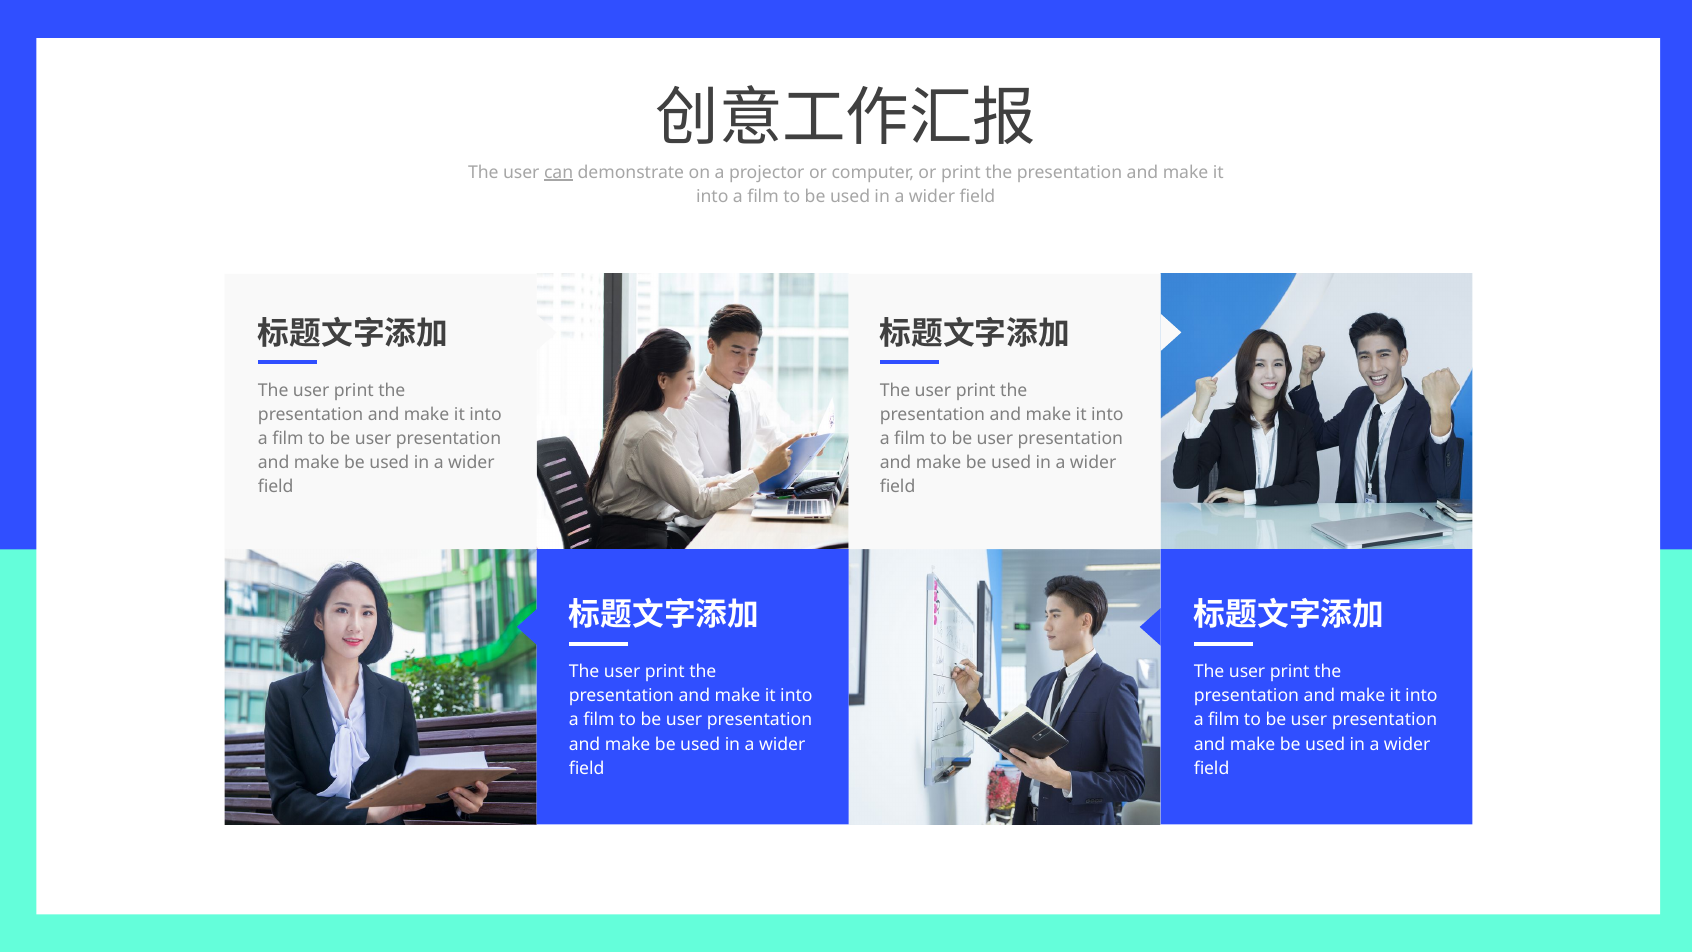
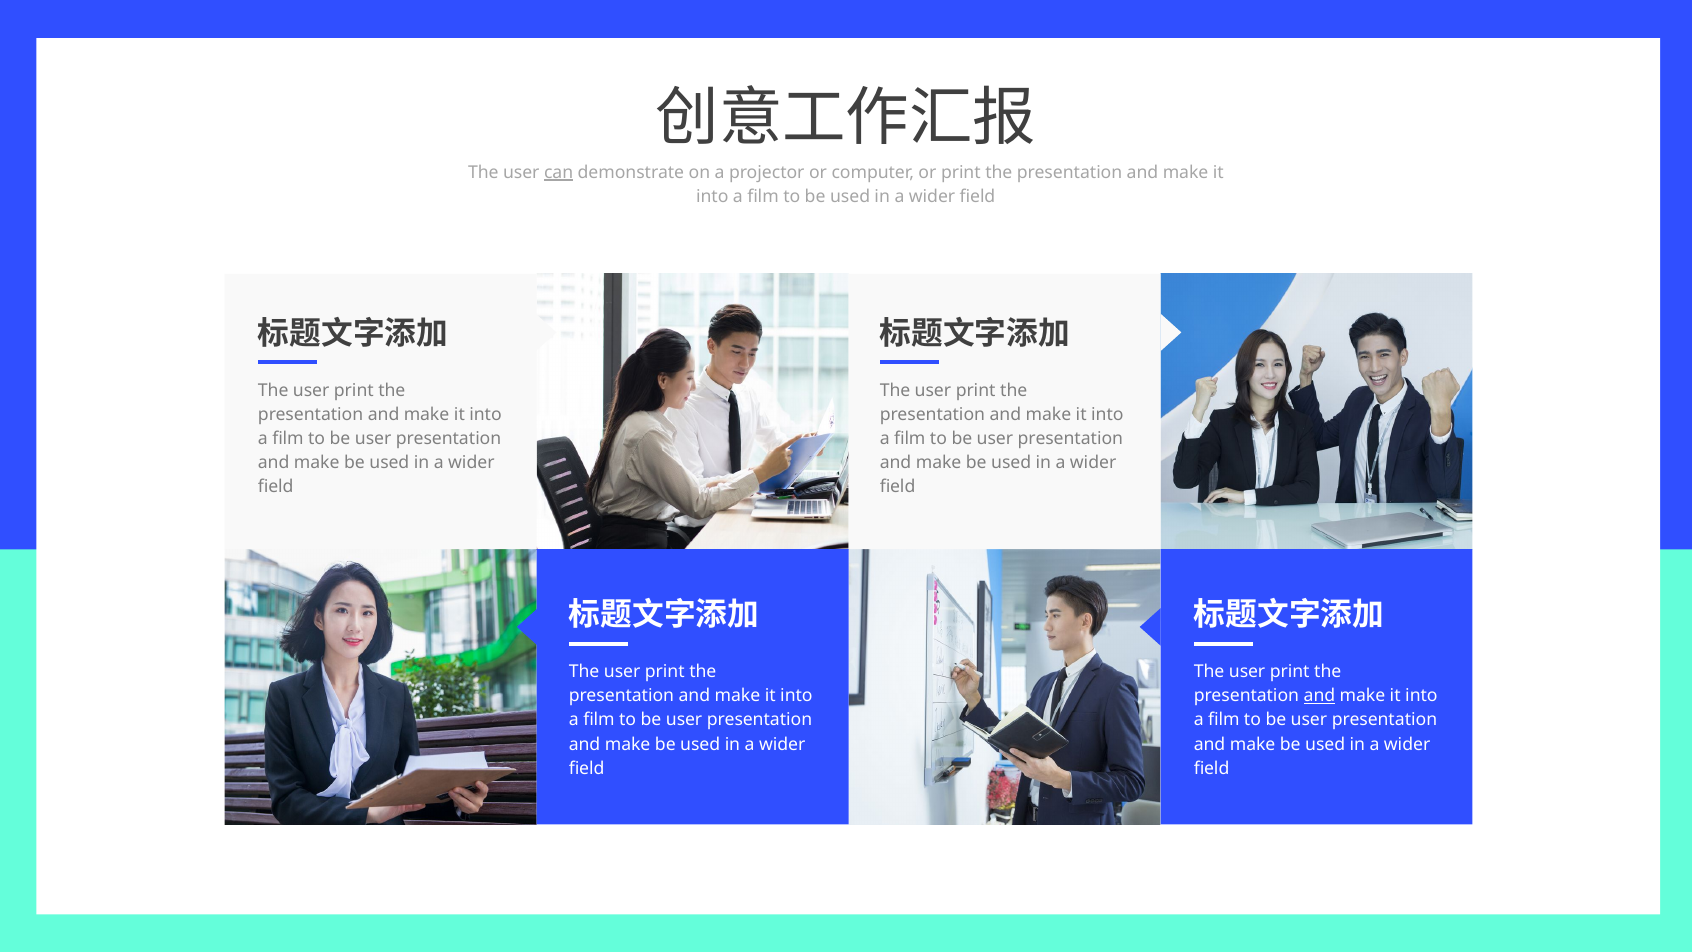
and underline: none -> present (1319, 696)
